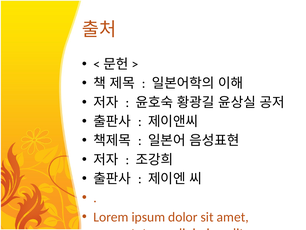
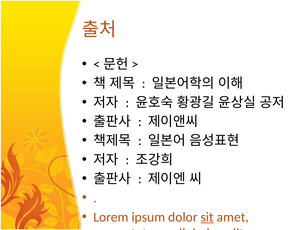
sit underline: none -> present (207, 217)
